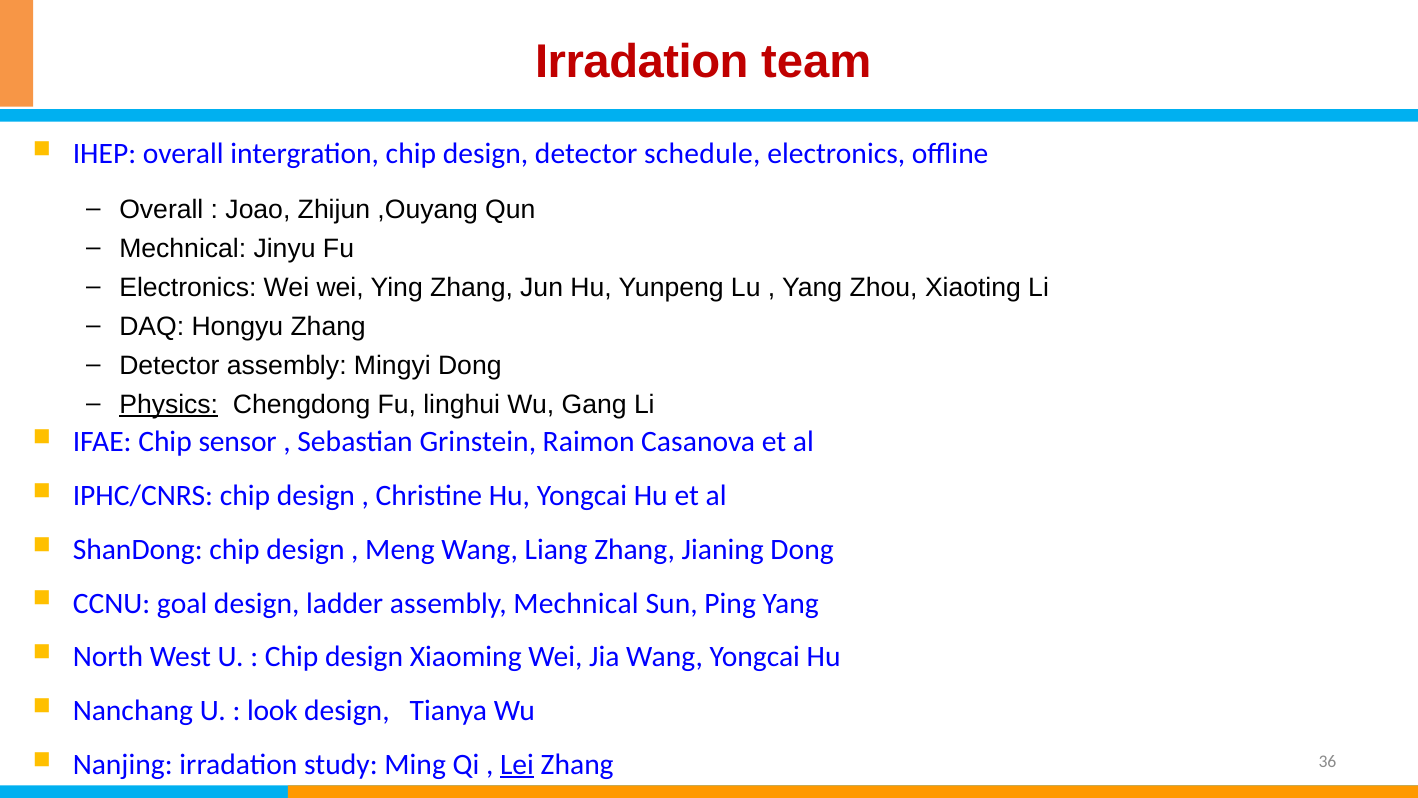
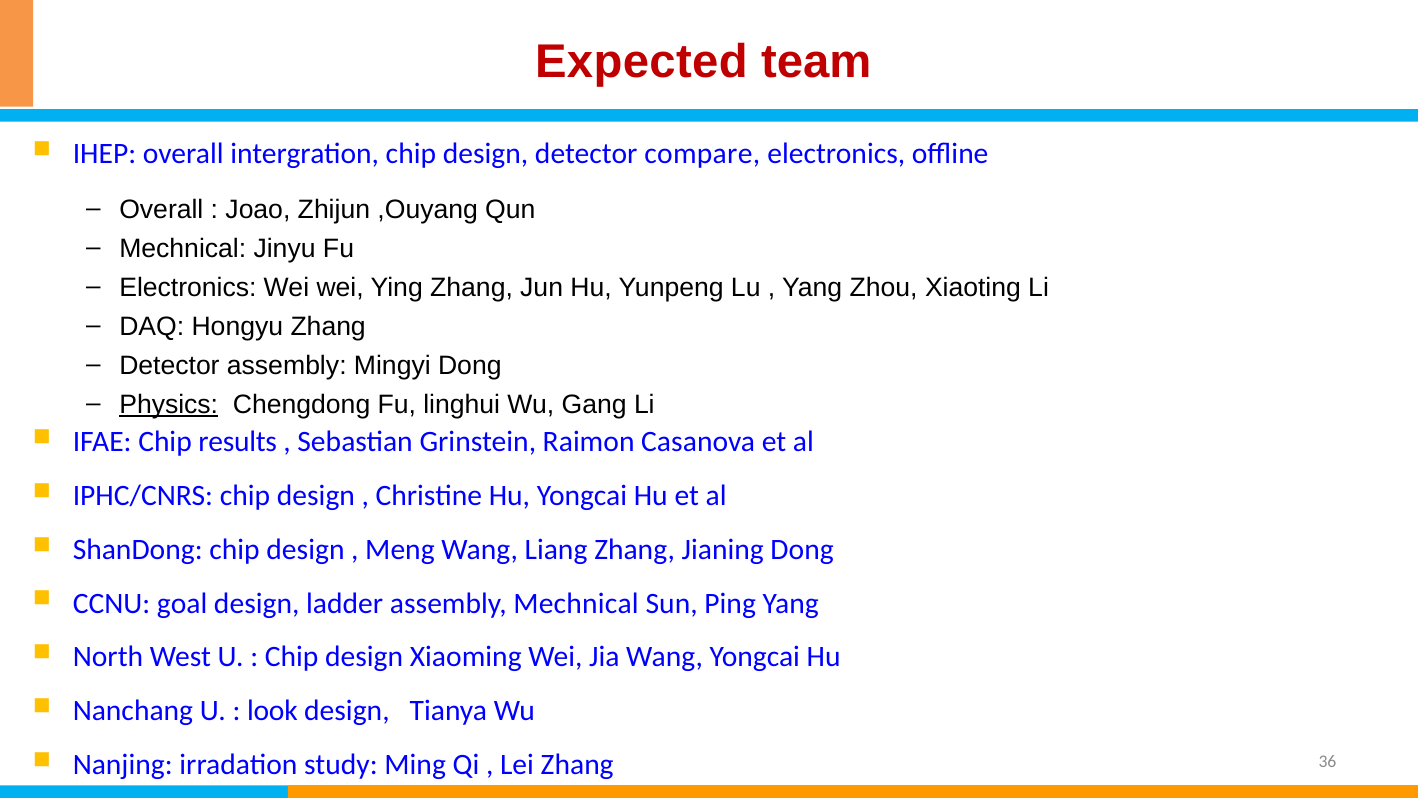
Irradation: Irradation -> Expected (641, 62)
schedule: schedule -> compare (702, 154)
sensor: sensor -> results (238, 442)
Lei underline: present -> none (517, 764)
